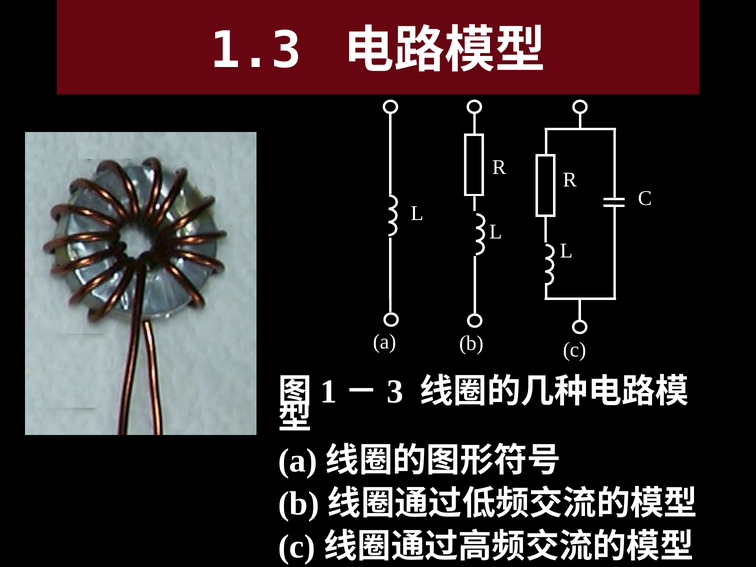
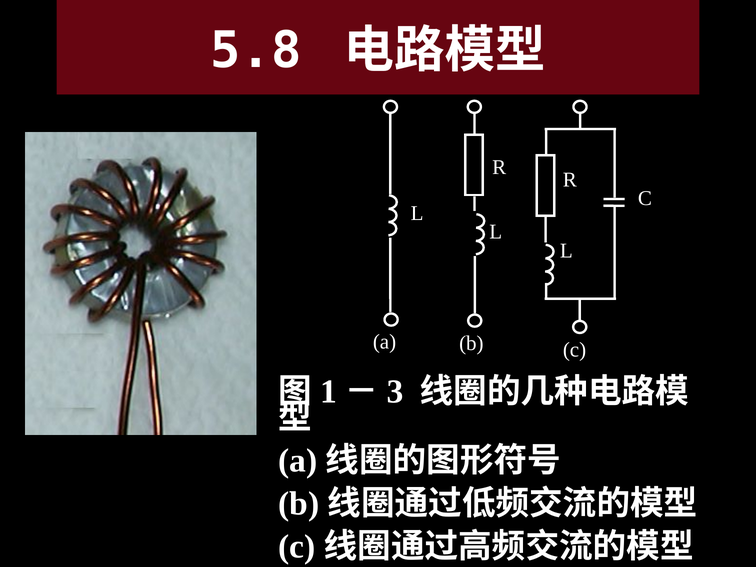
1.3: 1.3 -> 5.8 (256, 51)
